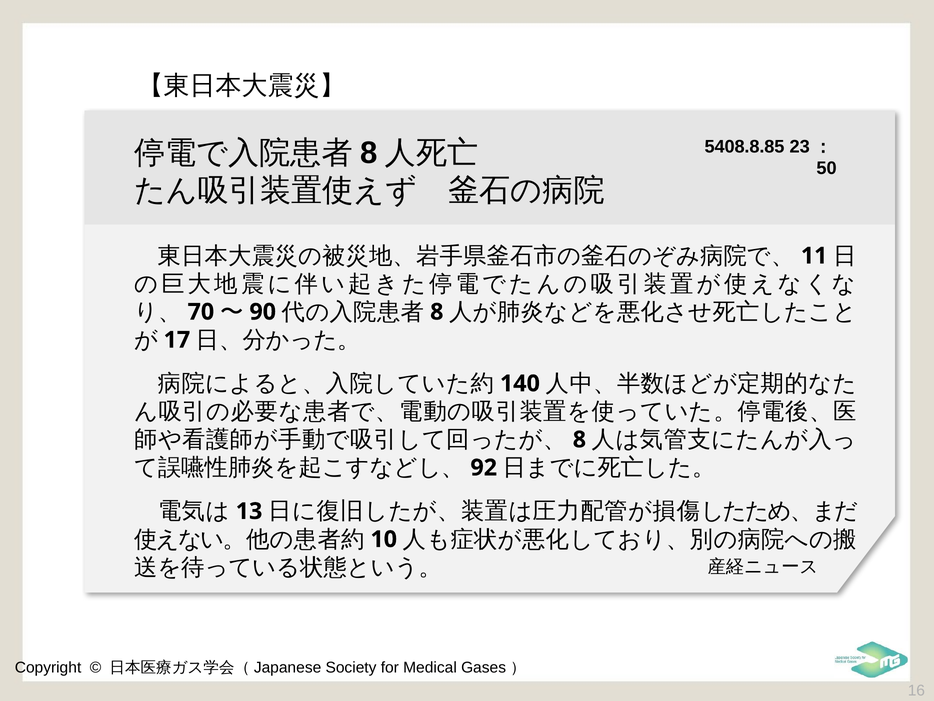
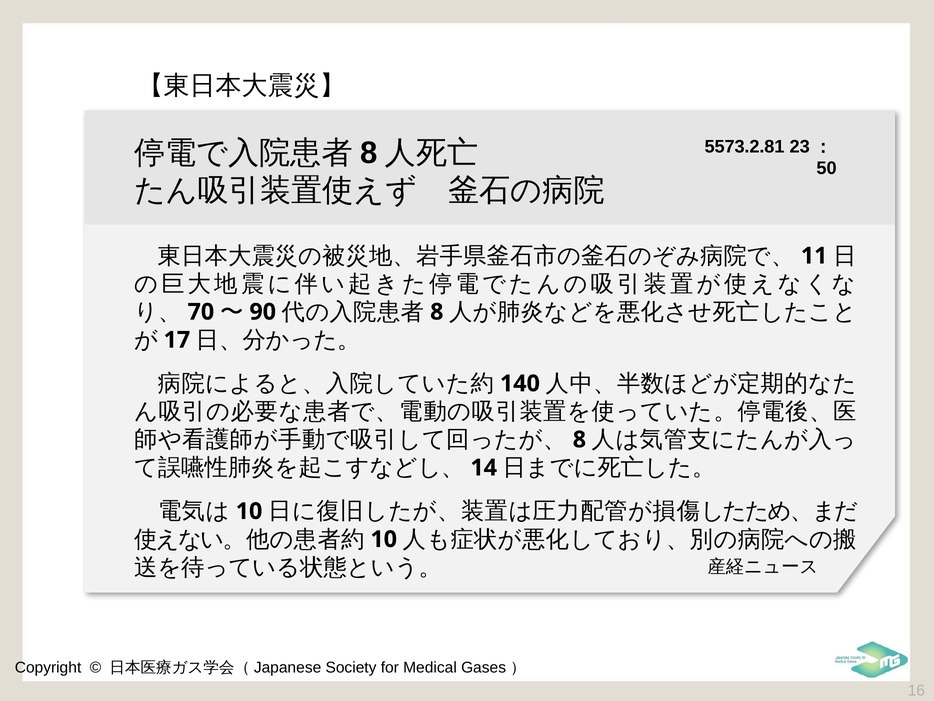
5408.8.85: 5408.8.85 -> 5573.2.81 (744, 146)
92: 92 -> 14 (484, 467)
13: 13 -> 10 (249, 511)
